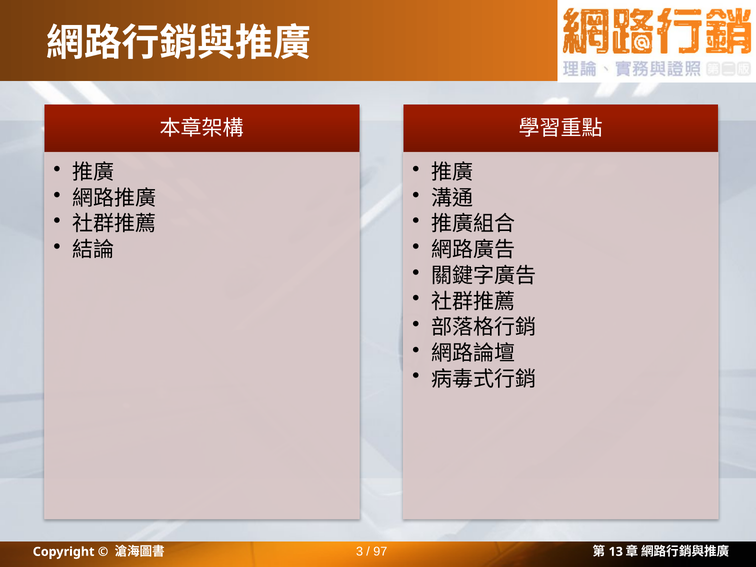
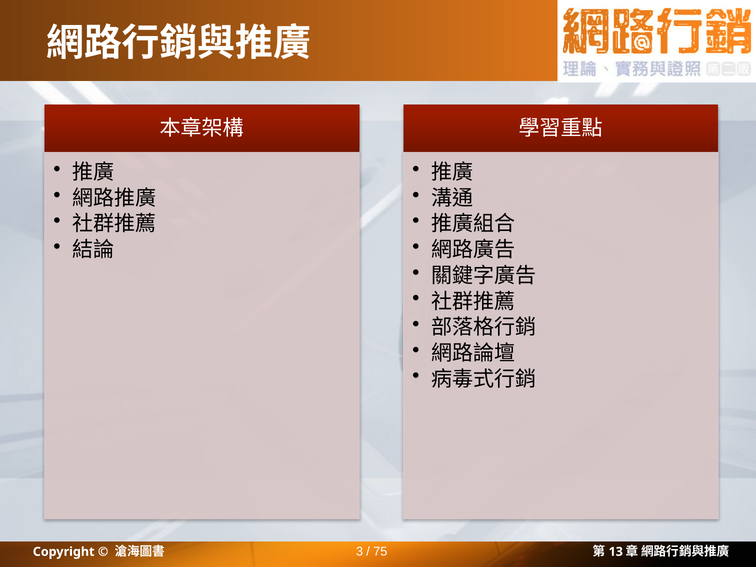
97: 97 -> 75 (380, 552)
